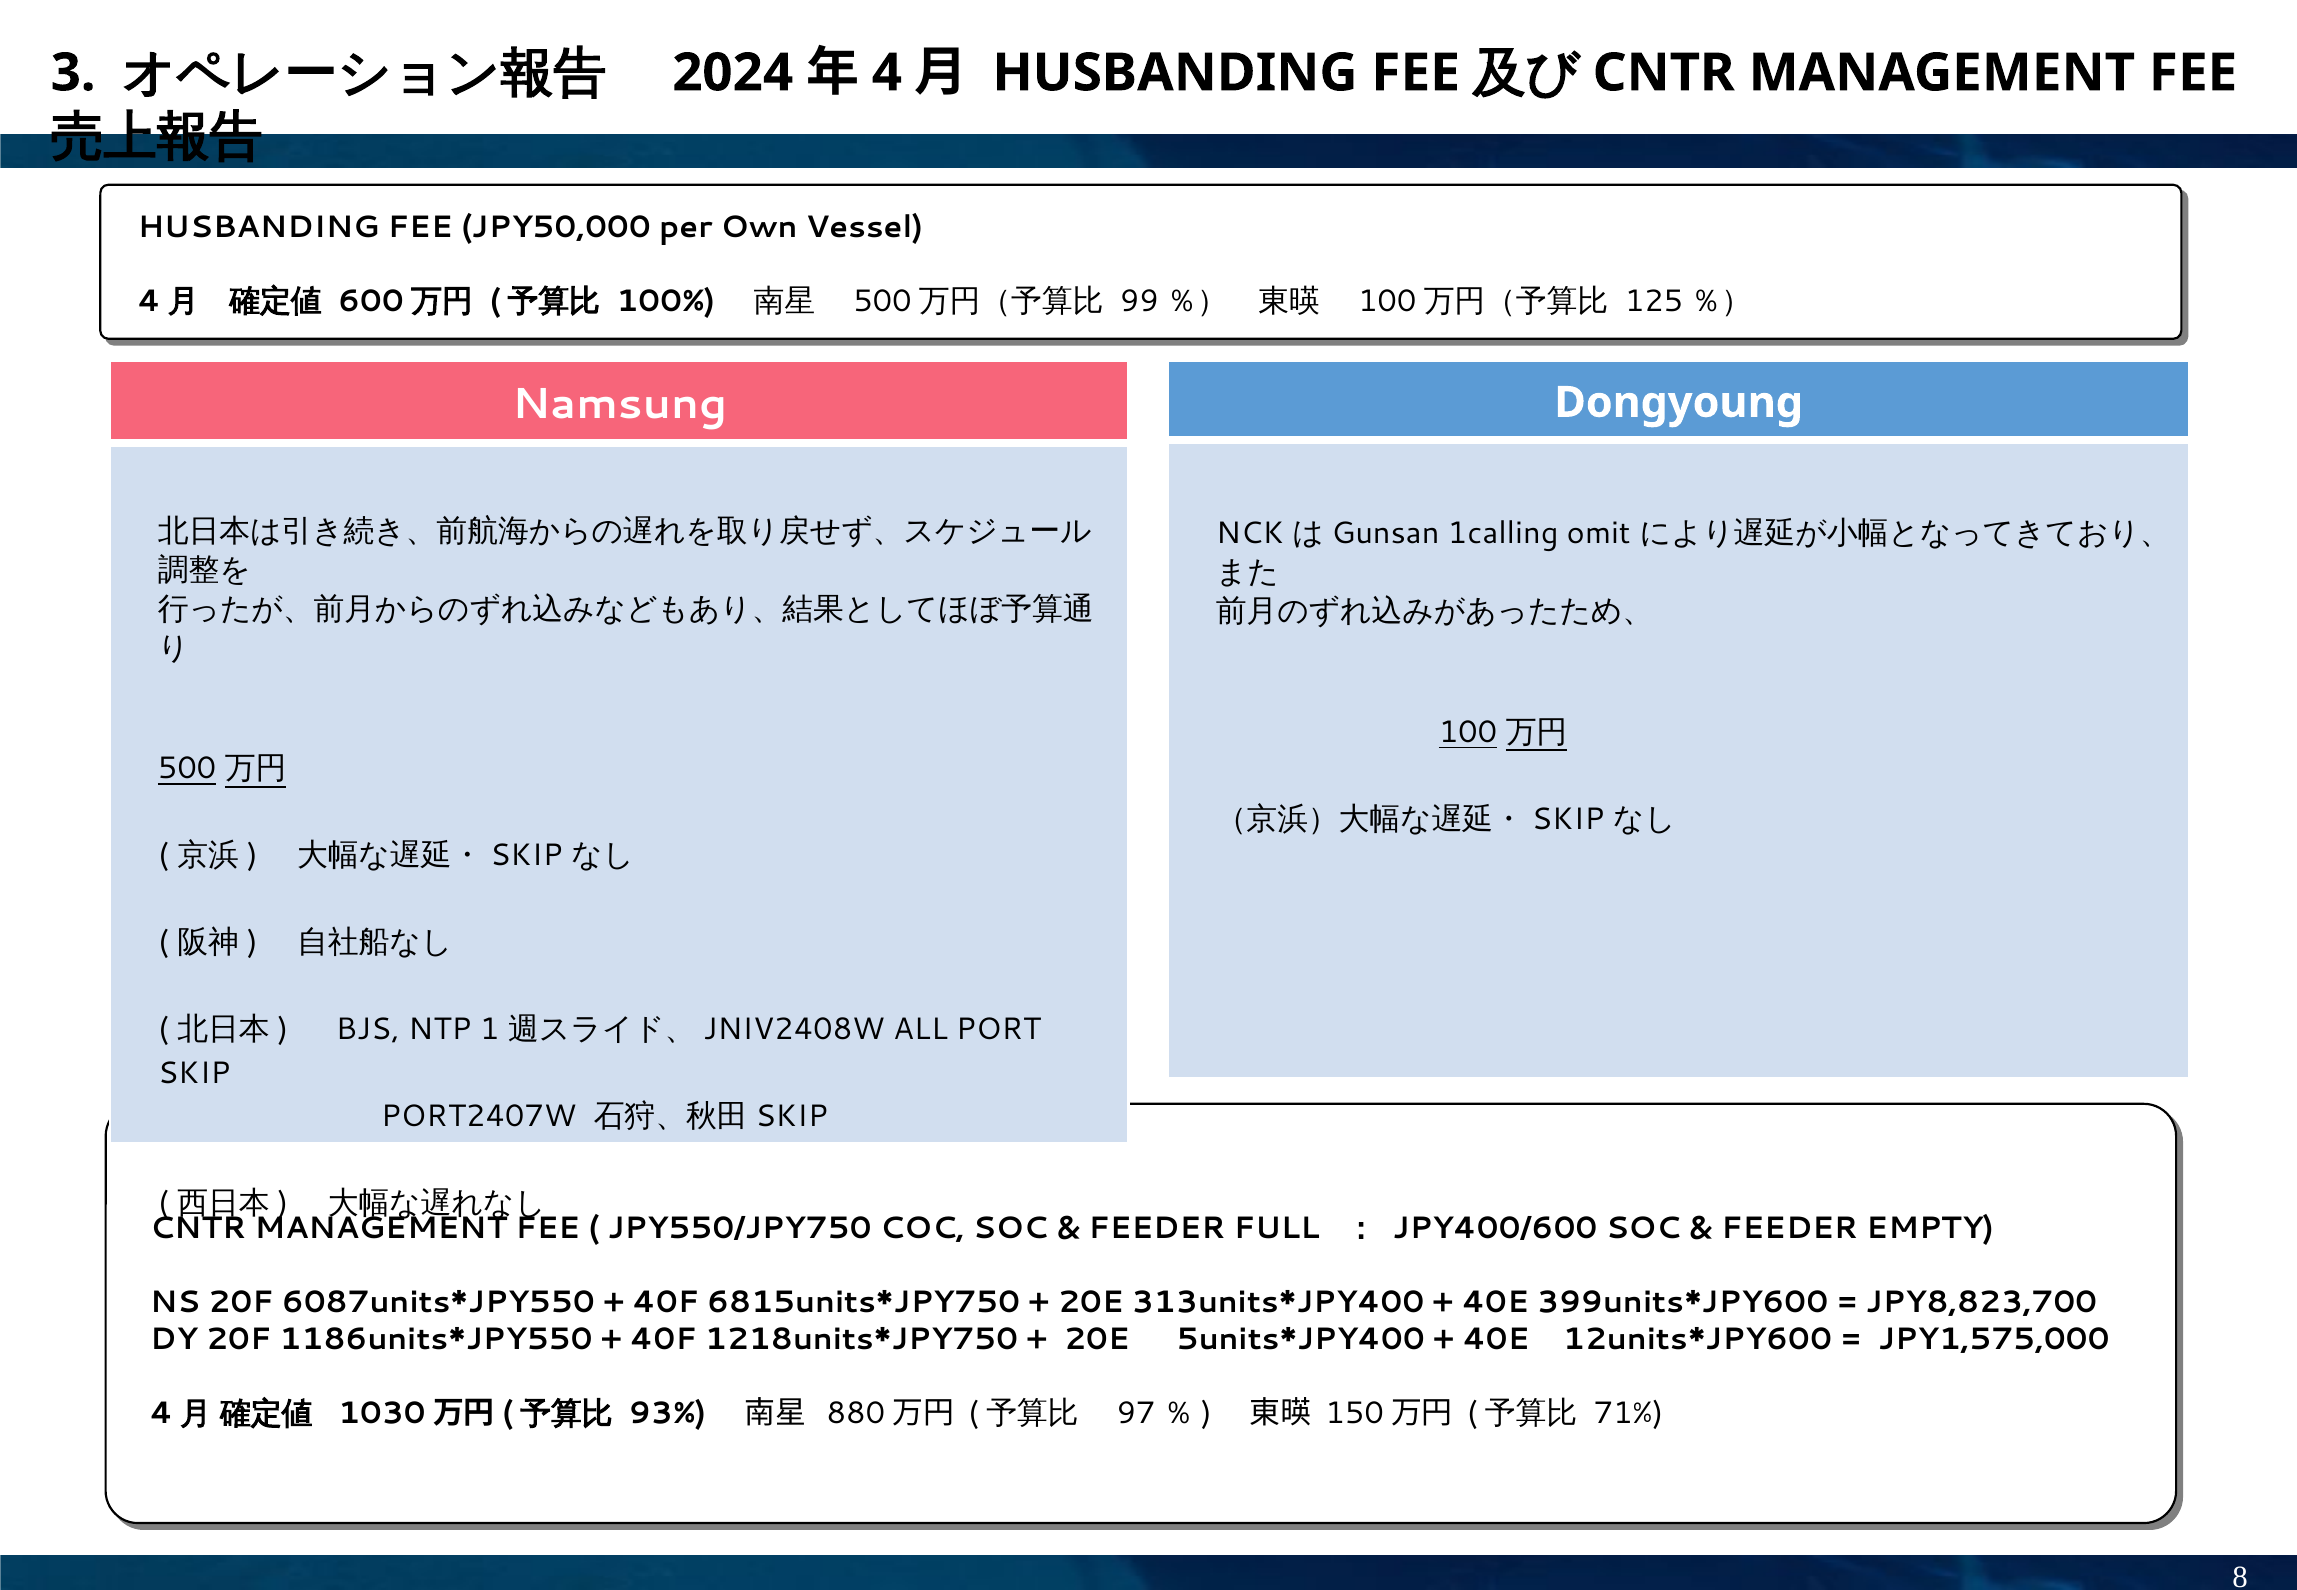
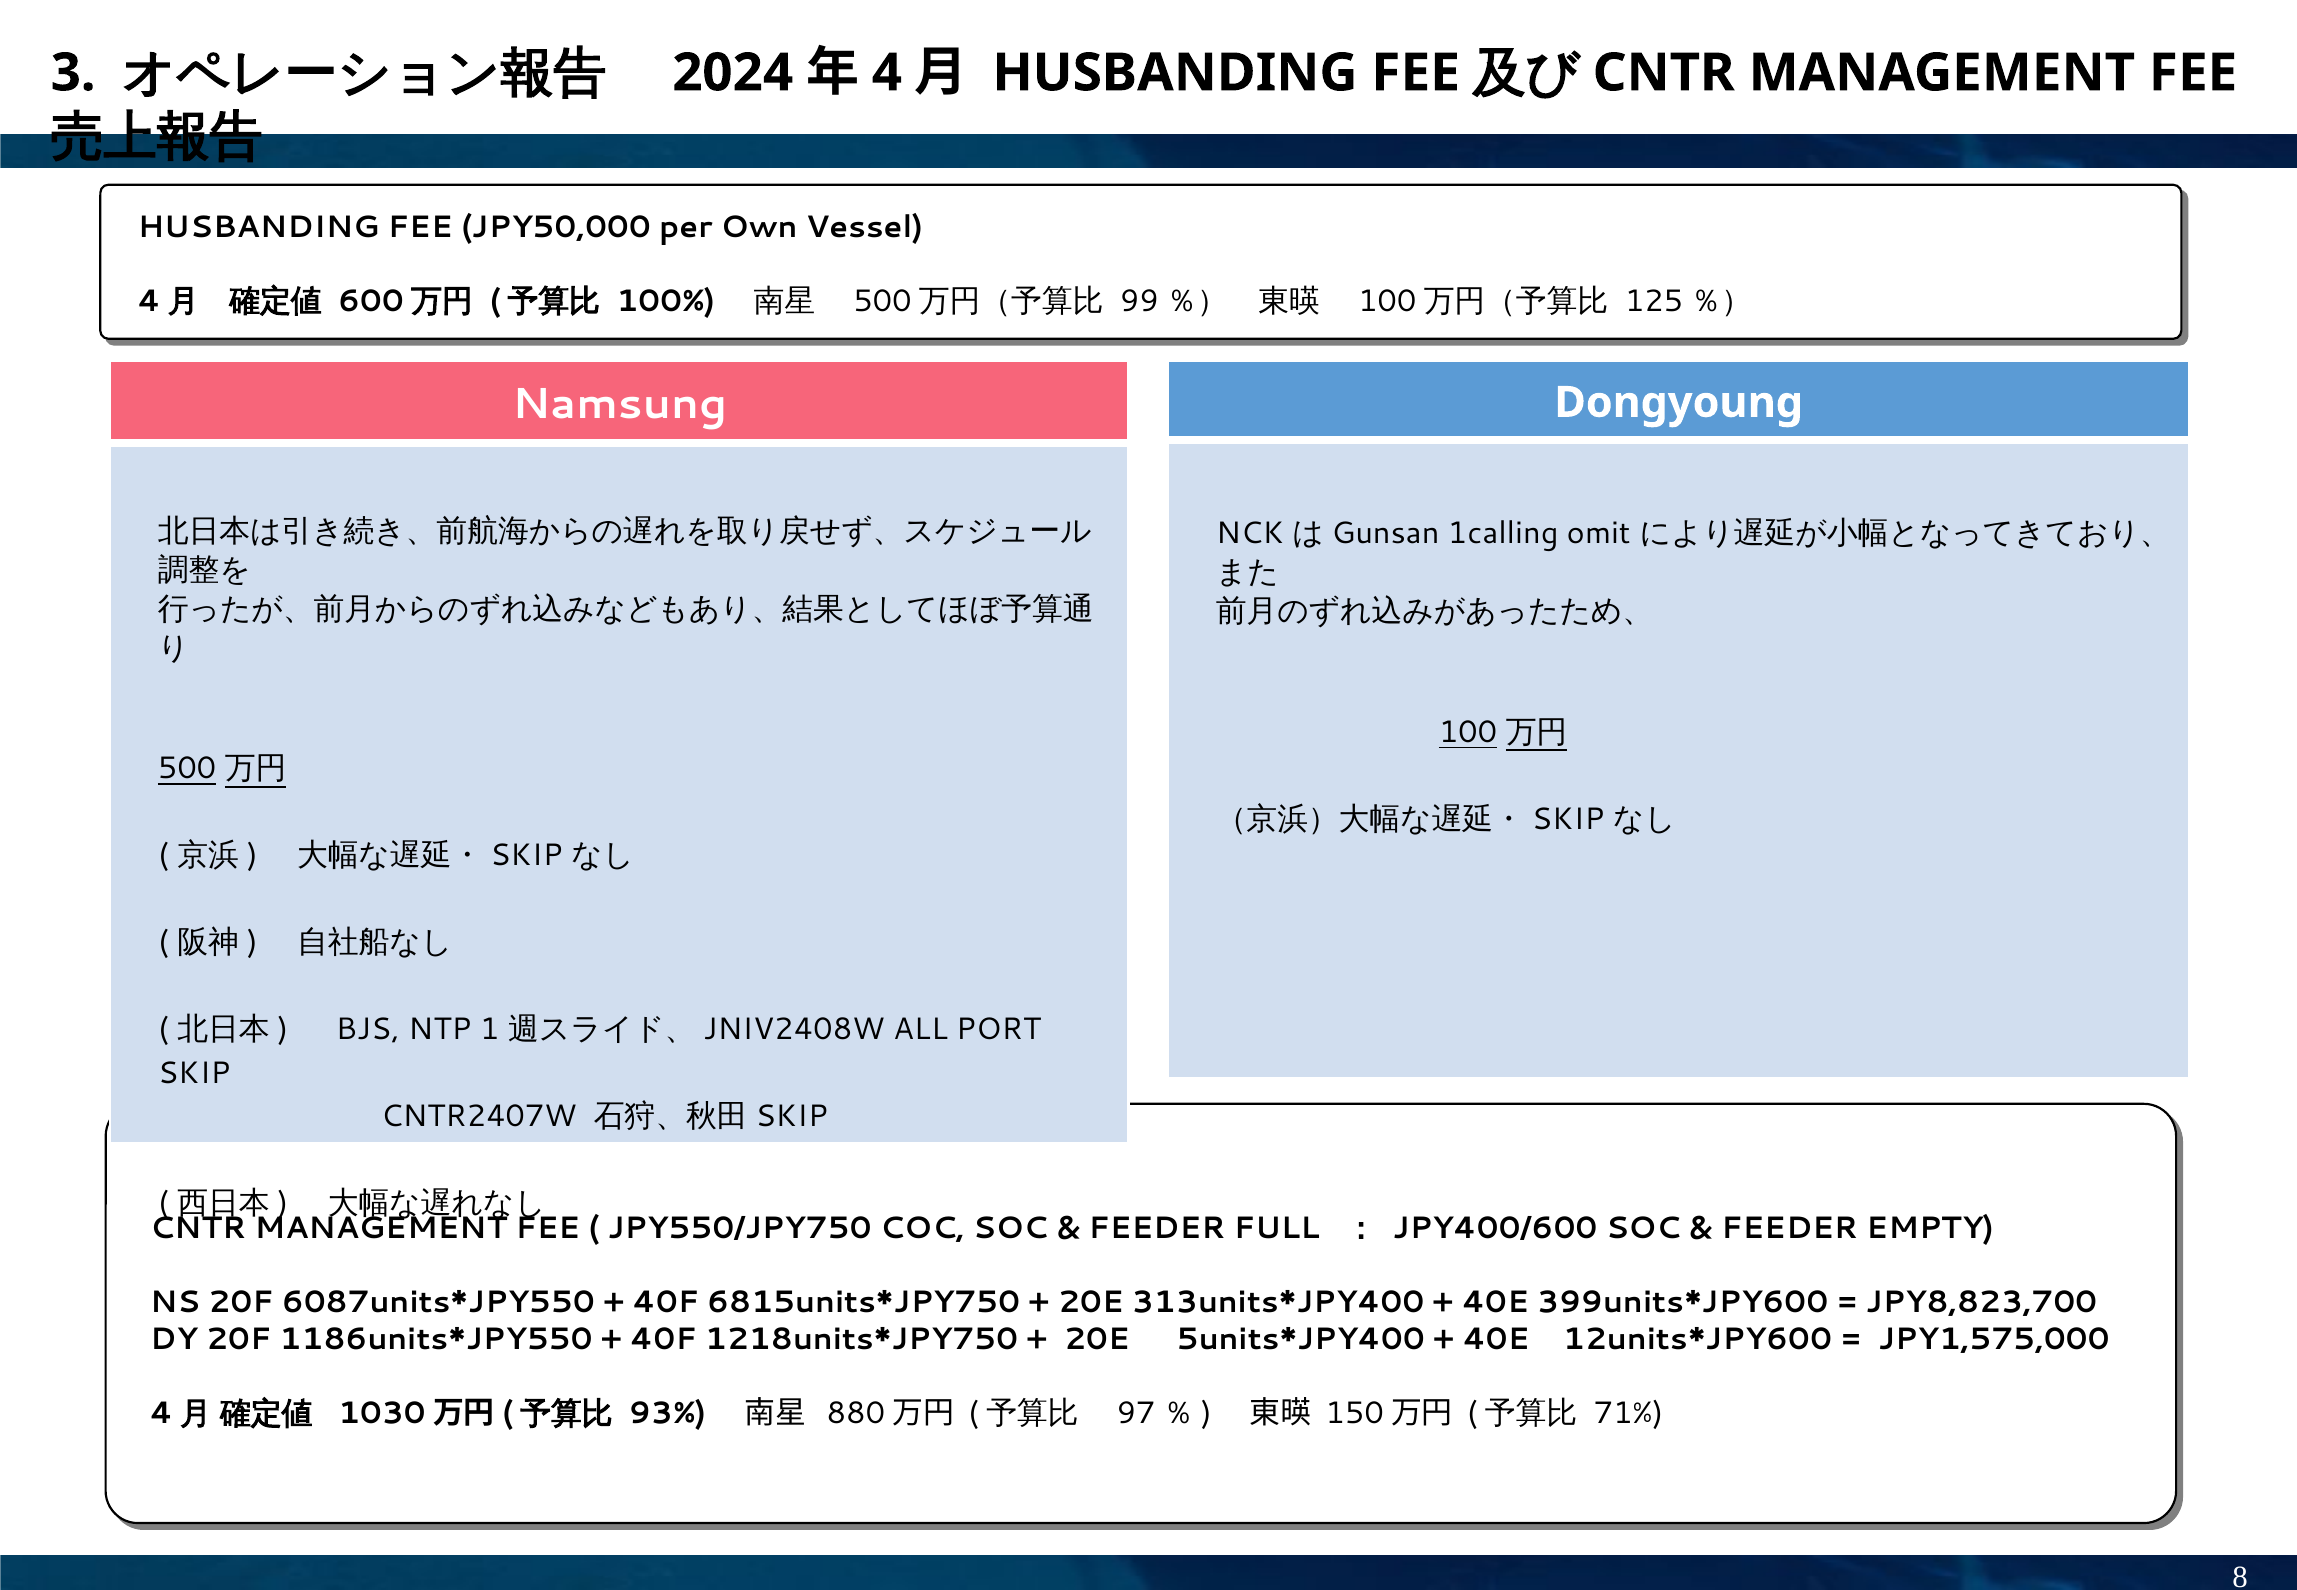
PORT2407W: PORT2407W -> CNTR2407W (479, 1117)
